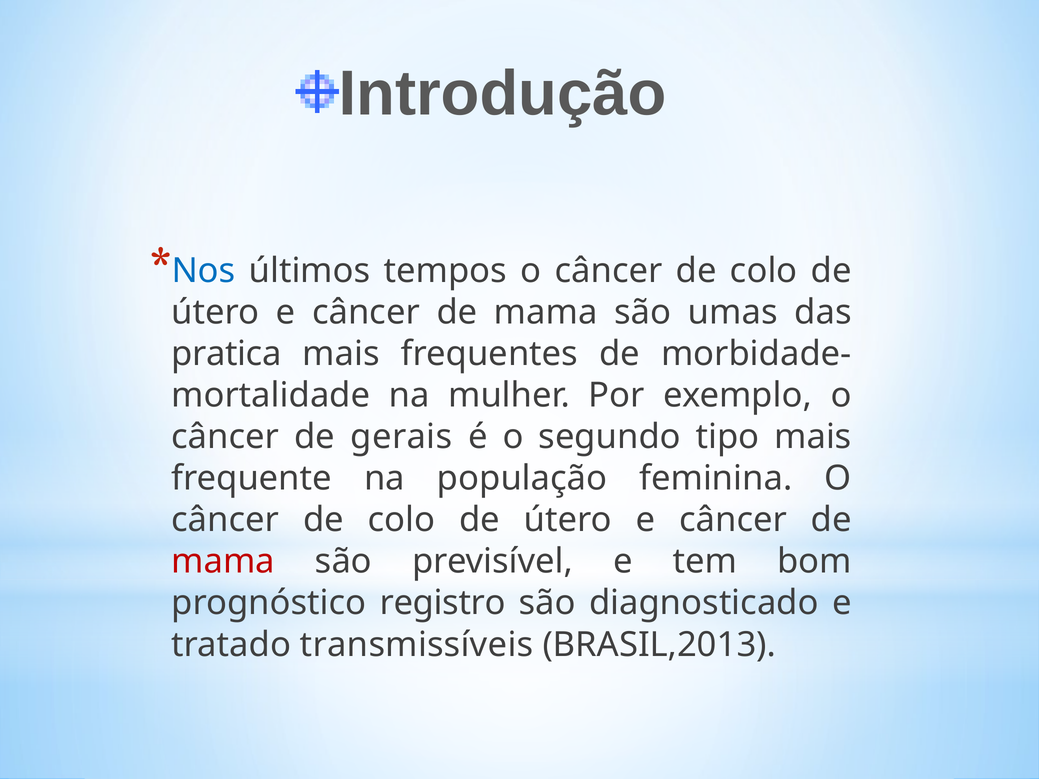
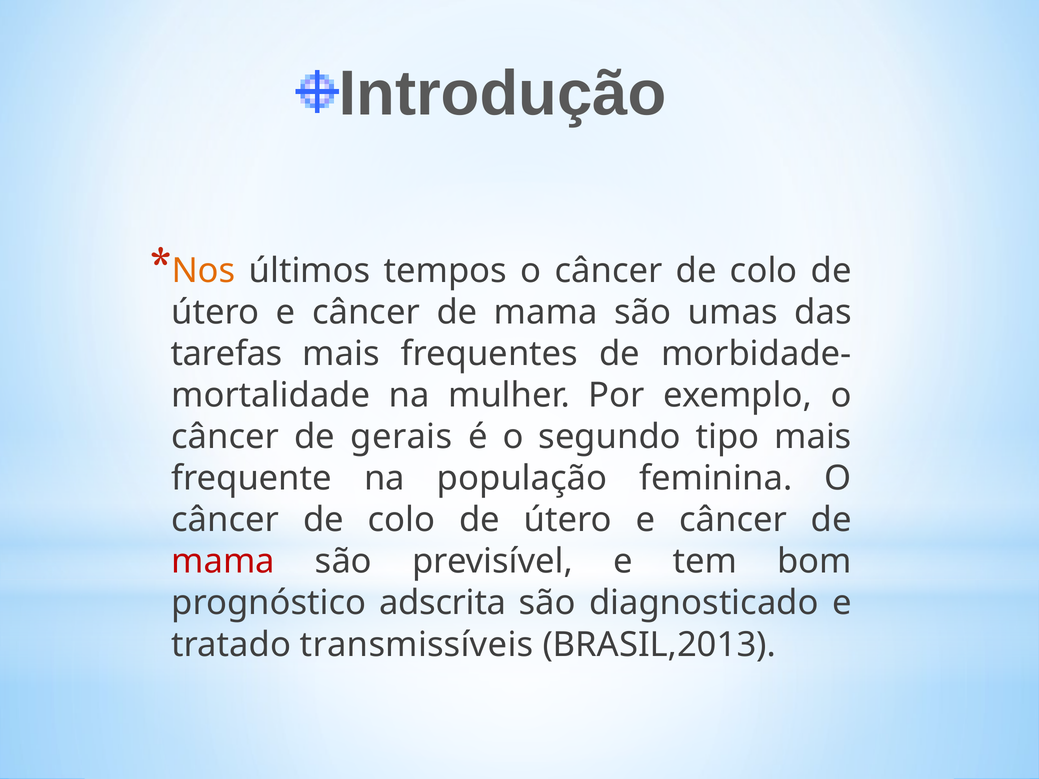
Nos colour: blue -> orange (204, 271)
pratica: pratica -> tarefas (226, 354)
registro: registro -> adscrita (443, 603)
